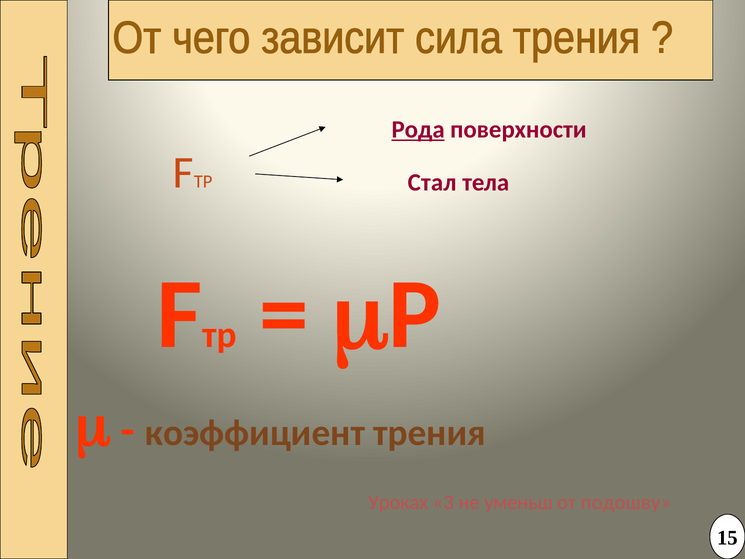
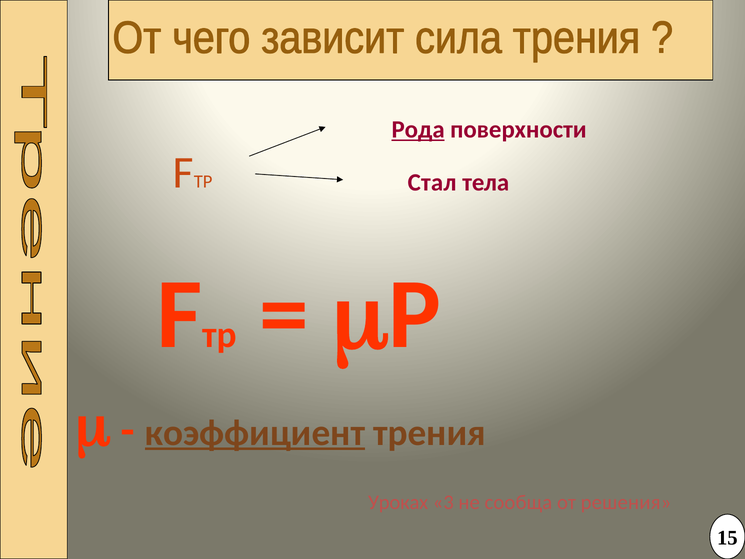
коэффициент underline: none -> present (255, 433)
уменьш: уменьш -> сообща (518, 502)
подошву: подошву -> решения (626, 502)
